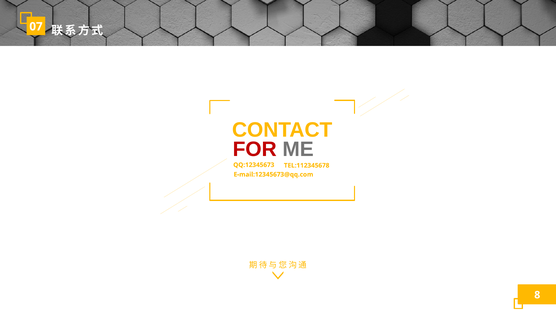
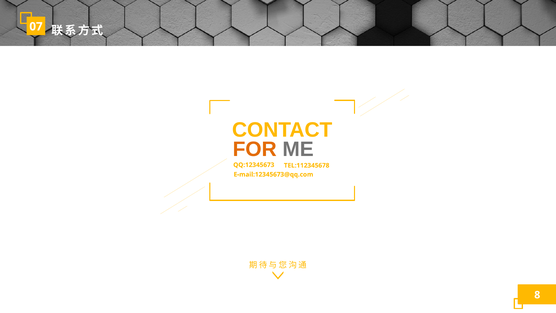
FOR colour: red -> orange (255, 149)
